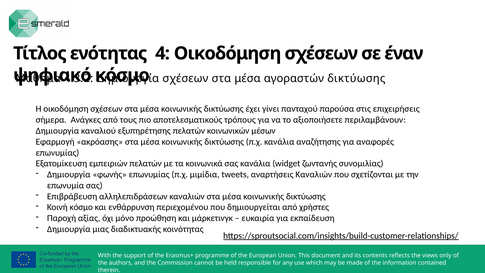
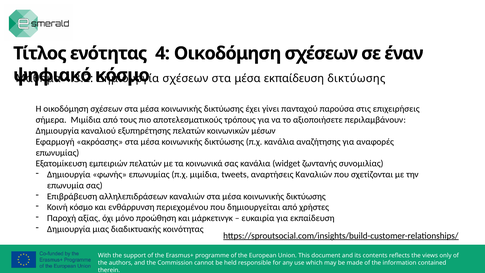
μέσα αγοραστών: αγοραστών -> εκπαίδευση (294, 79)
σήμερα Ανάγκες: Ανάγκες -> Μιμίδια (86, 120)
